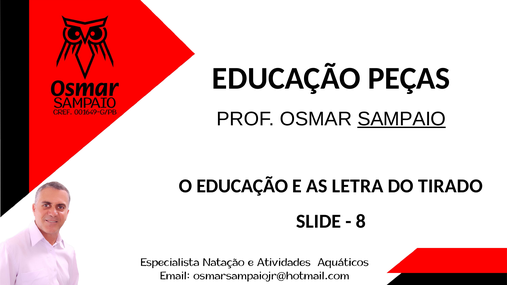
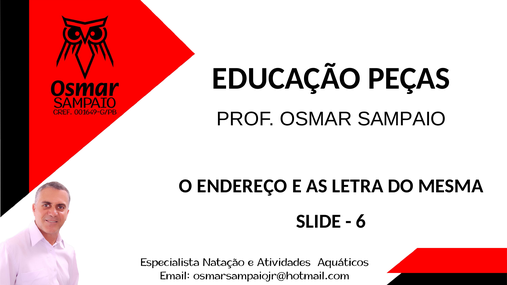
SAMPAIO underline: present -> none (402, 119)
O EDUCAÇÃO: EDUCAÇÃO -> ENDEREÇO (242, 186)
TIRADO: TIRADO -> MESMA (451, 186)
8: 8 -> 6 (361, 222)
